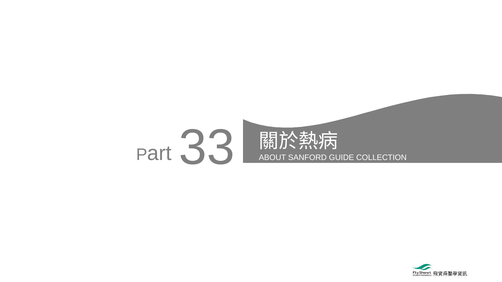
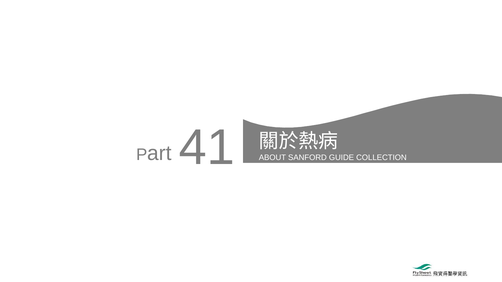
33: 33 -> 41 (207, 148)
